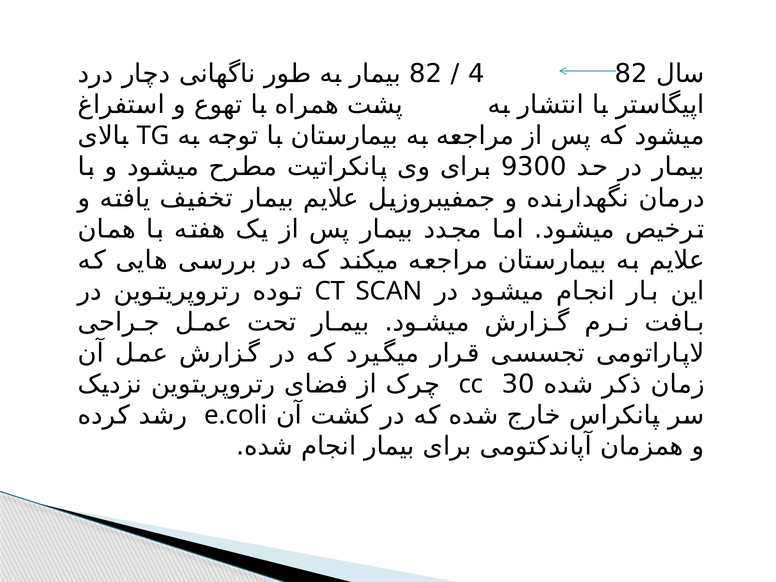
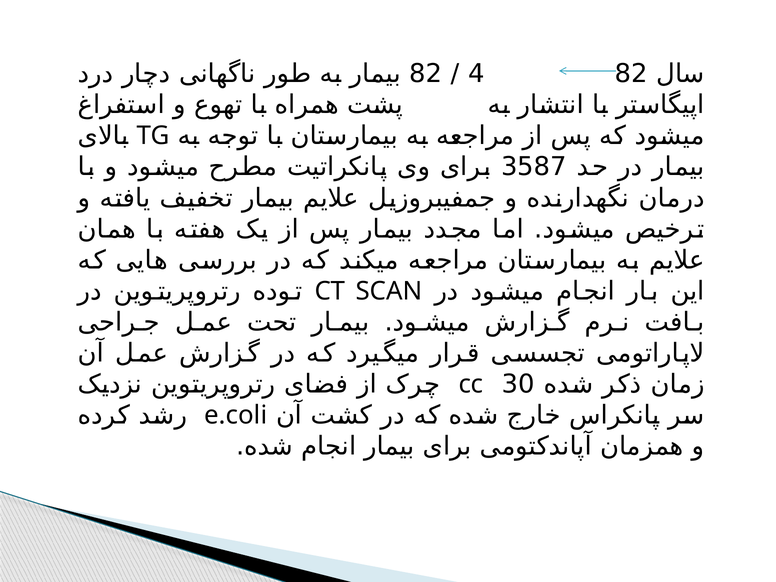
9300: 9300 -> 3587 (534, 167)
